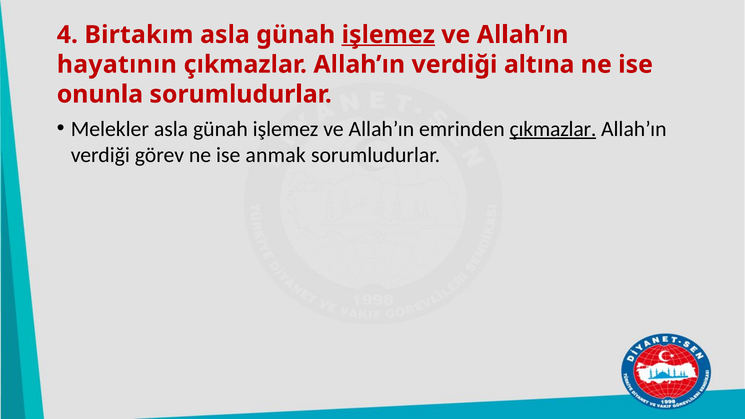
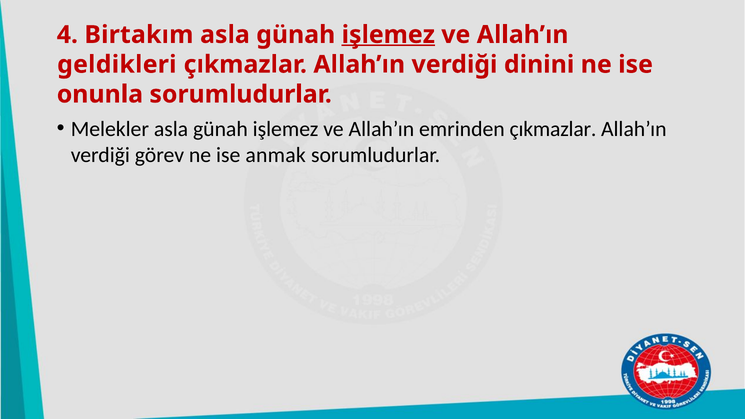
hayatının: hayatının -> geldikleri (117, 65)
altına: altına -> dinini (539, 65)
çıkmazlar underline: present -> none (553, 129)
